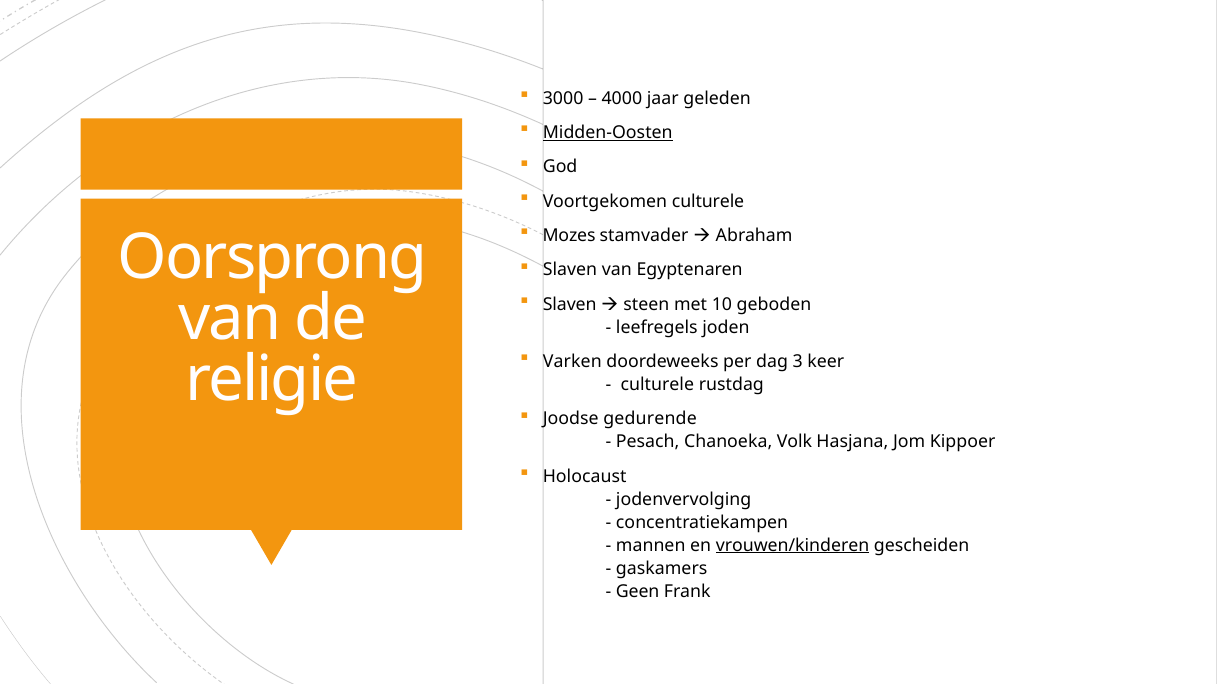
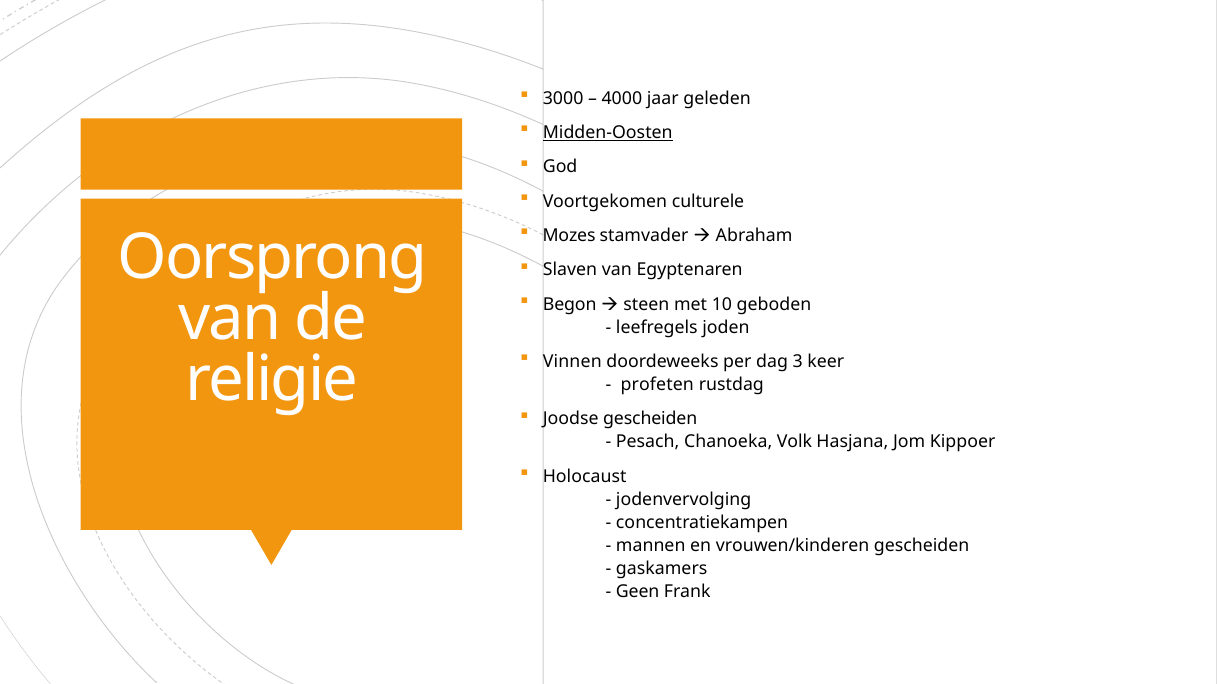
Slaven: Slaven -> Begon (570, 305)
Varken: Varken -> Vinnen (572, 362)
culturele: culturele -> profeten (657, 385)
Joodse gedurende: gedurende -> gescheiden (650, 419)
vrouwen/kinderen underline: present -> none (793, 546)
